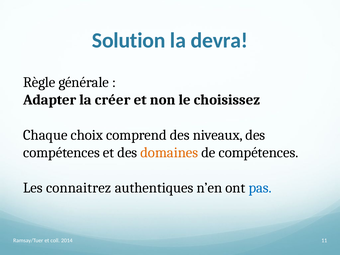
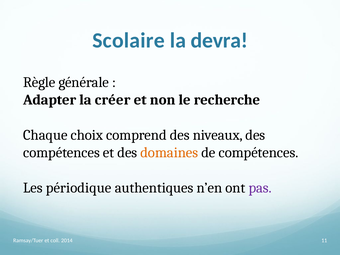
Solution: Solution -> Scolaire (129, 40)
choisissez: choisissez -> recherche (227, 100)
connaitrez: connaitrez -> périodique (79, 188)
pas colour: blue -> purple (260, 188)
